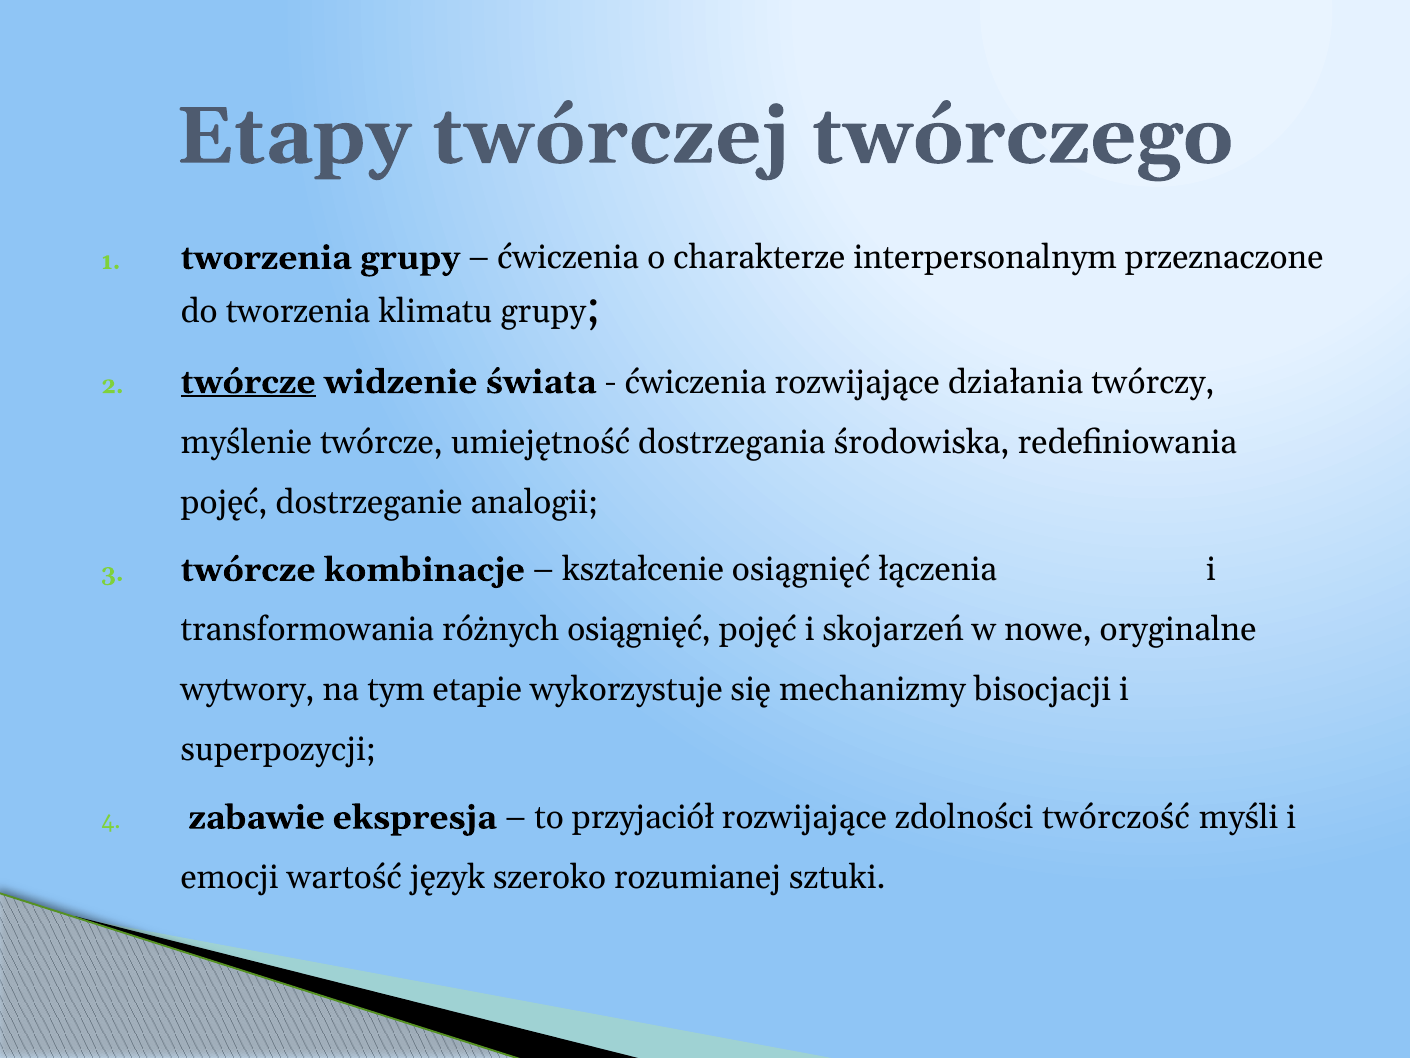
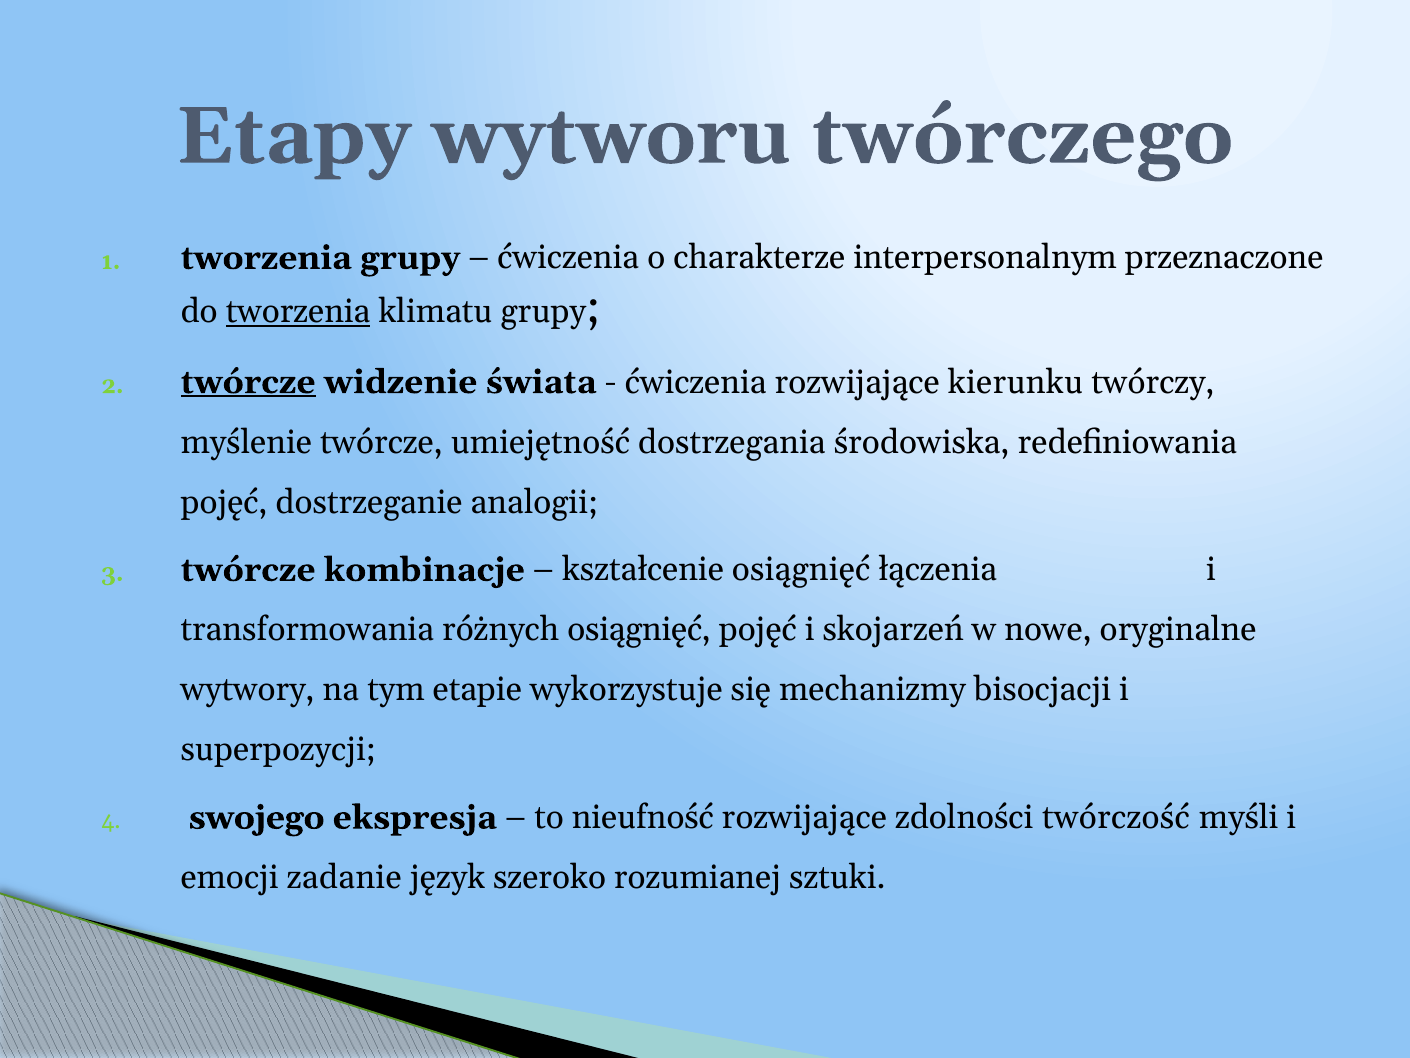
twórczej: twórczej -> wytworu (611, 136)
tworzenia underline: none -> present (298, 311)
działania: działania -> kierunku (1016, 382)
zabawie: zabawie -> swojego (257, 817)
przyjaciół: przyjaciół -> nieufność (643, 817)
wartość: wartość -> zadanie (344, 877)
